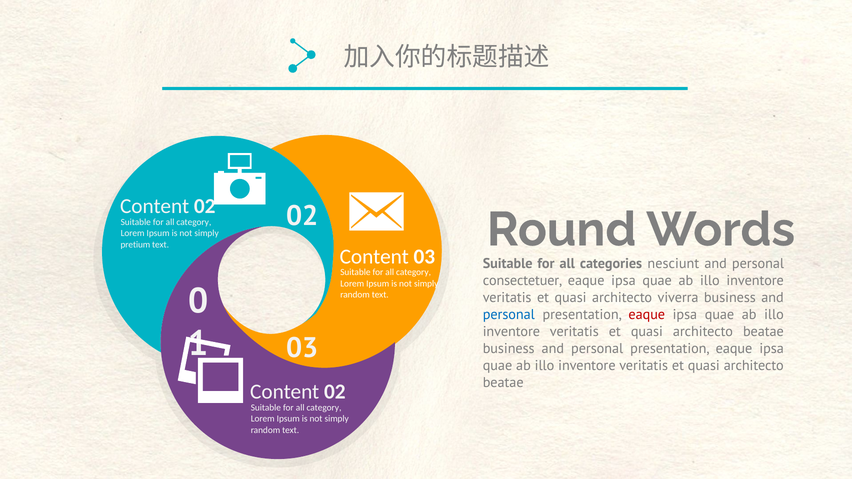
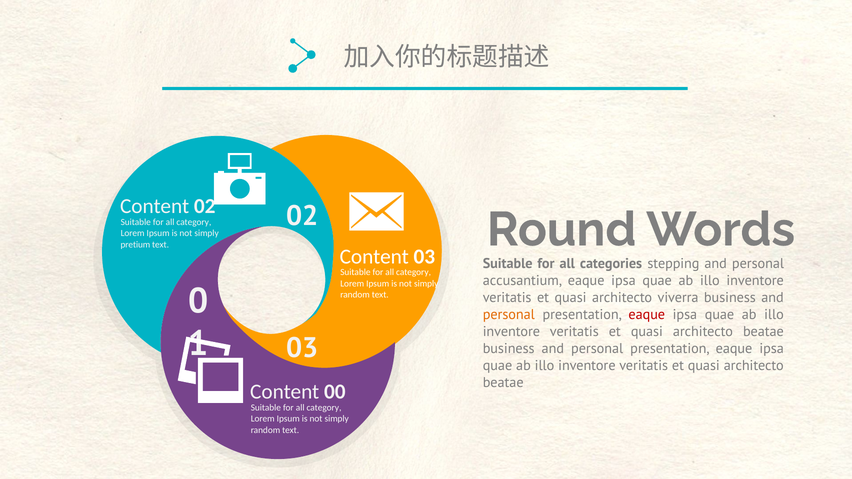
nesciunt: nesciunt -> stepping (673, 264)
consectetuer: consectetuer -> accusantium (522, 281)
personal colour: blue -> orange (509, 315)
02: 02 -> 00 (335, 392)
